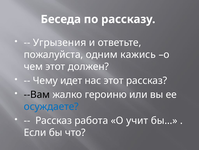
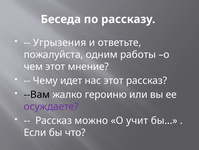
кажись: кажись -> работы (138, 54)
должен: должен -> мнение (88, 66)
осуждаете colour: blue -> purple (51, 106)
работа: работа -> можно (91, 120)
